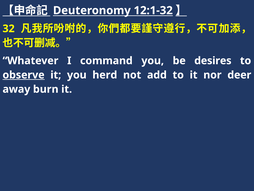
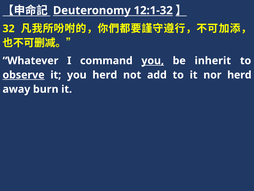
you underline: none -> present (153, 61)
desires: desires -> inherit (213, 61)
nor deer: deer -> herd (239, 75)
